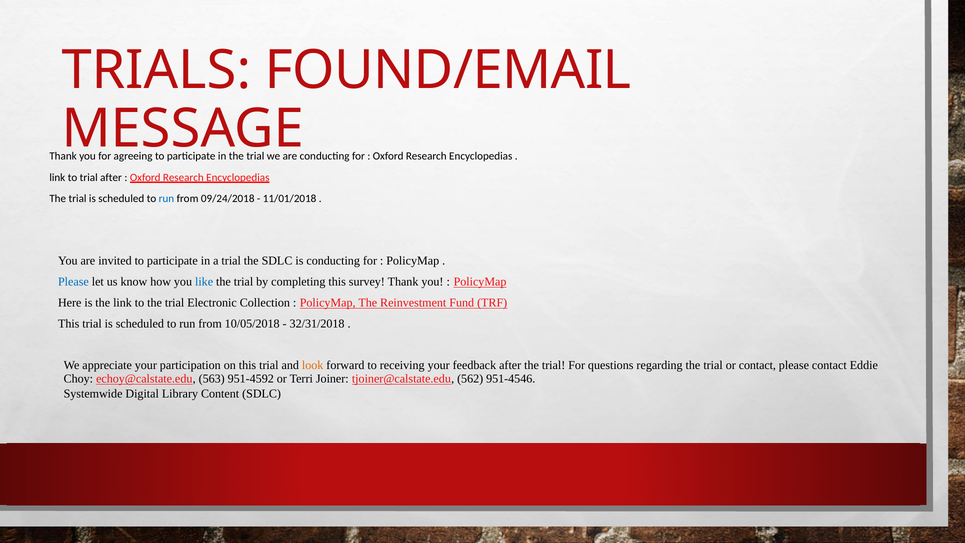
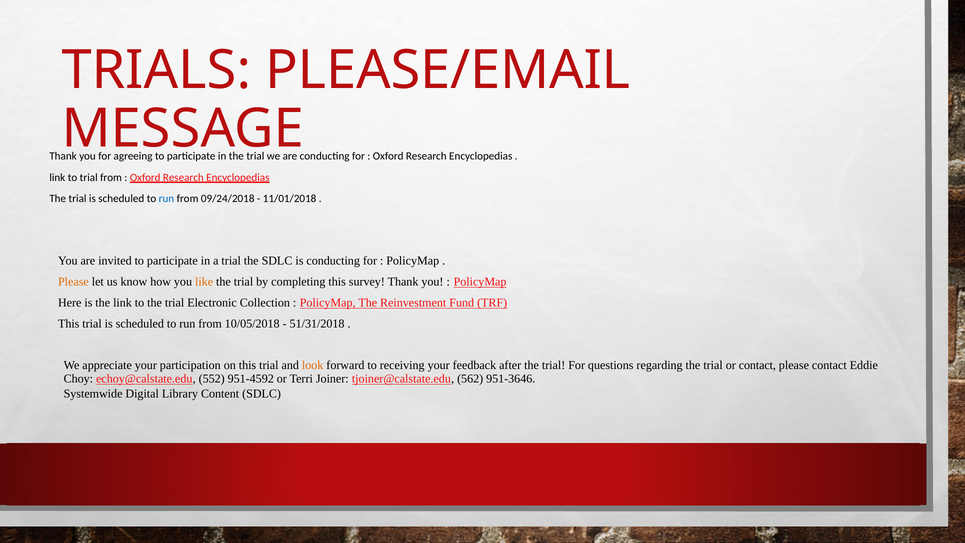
FOUND/EMAIL: FOUND/EMAIL -> PLEASE/EMAIL (448, 70)
trial after: after -> from (111, 177)
Please colour: blue -> orange (73, 282)
like colour: blue -> orange (204, 282)
32/31/2018: 32/31/2018 -> 51/31/2018 (317, 324)
563: 563 -> 552 (212, 379)
951-4546: 951-4546 -> 951-3646 (511, 379)
